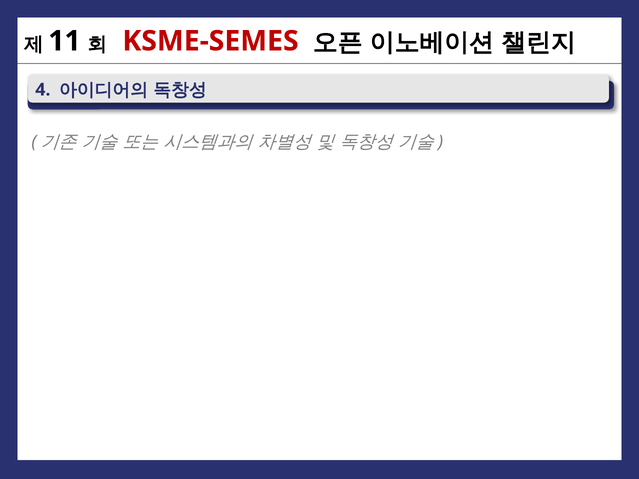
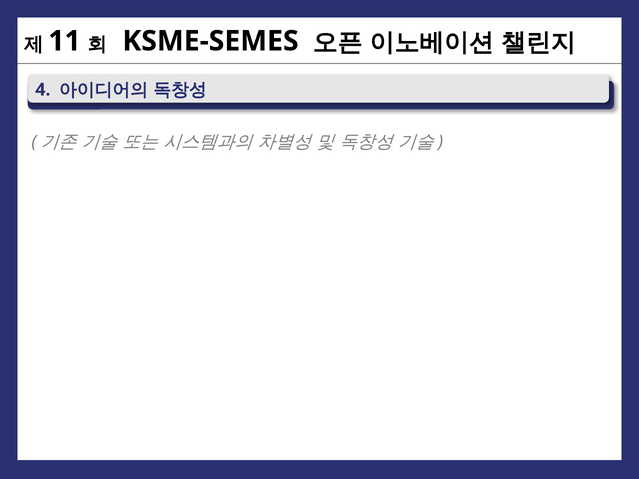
KSME-SEMES colour: red -> black (211, 41)
